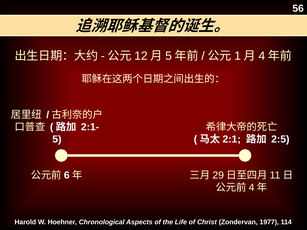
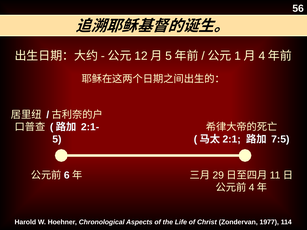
2:5: 2:5 -> 7:5 (280, 139)
